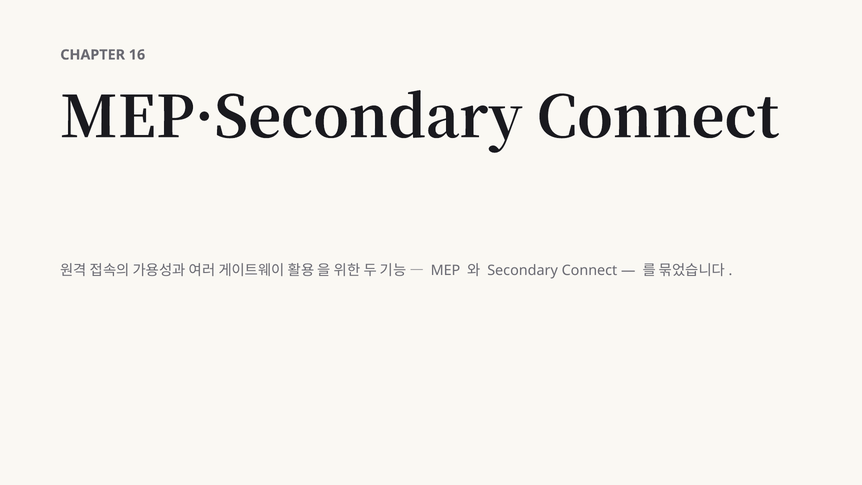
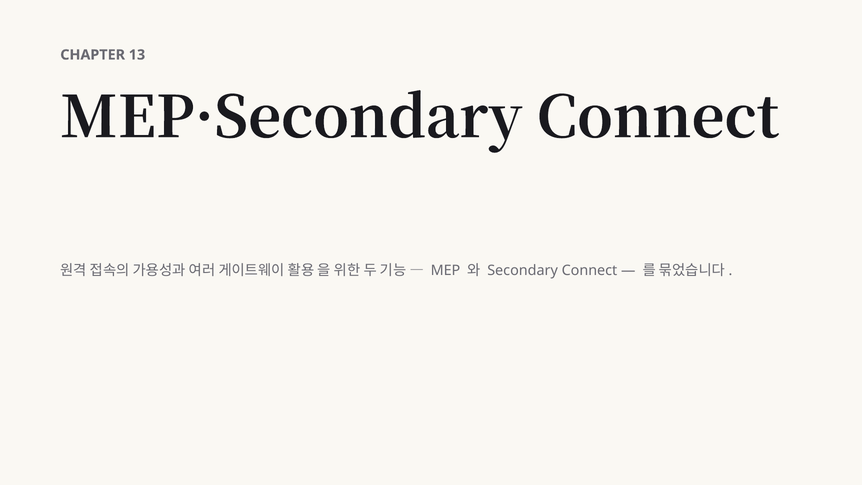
16: 16 -> 13 (137, 55)
